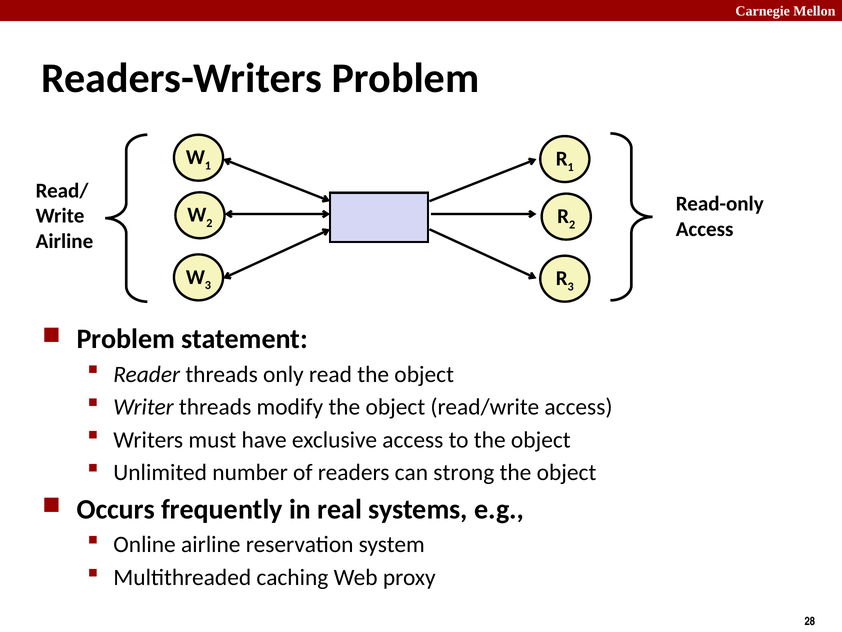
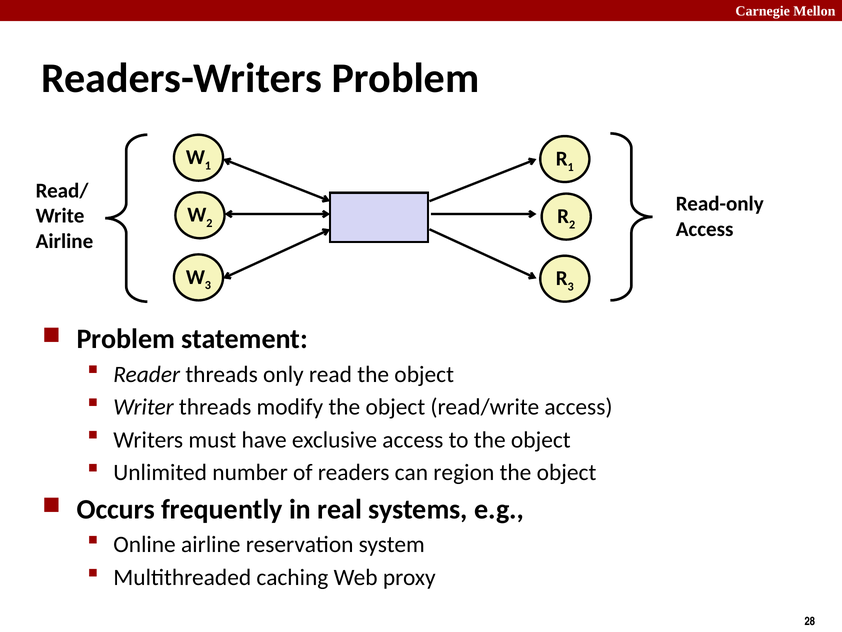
strong: strong -> region (464, 472)
